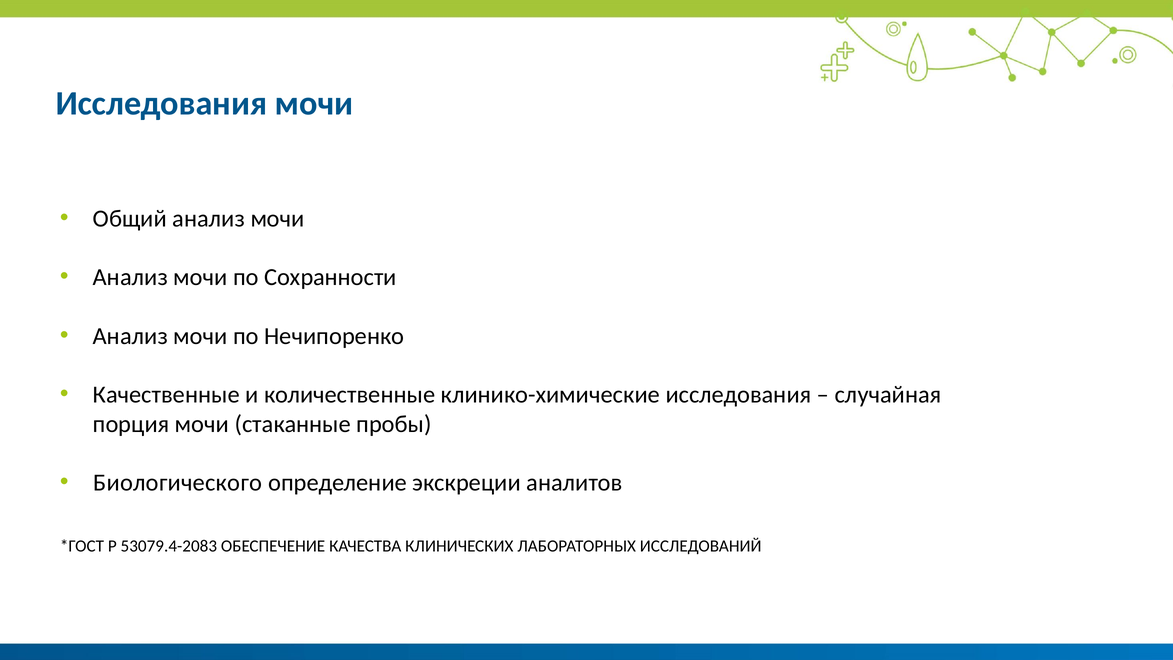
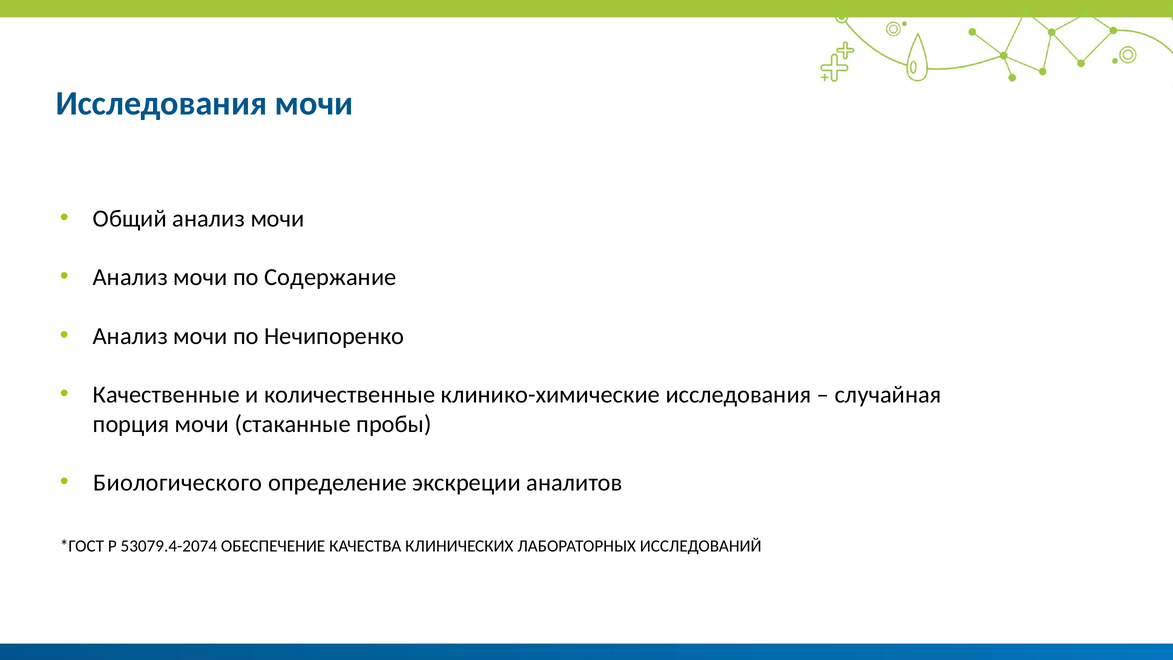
Сохранности: Сохранности -> Содержание (330, 277)
53079.4-2083: 53079.4-2083 -> 53079.4-2074 (169, 546)
